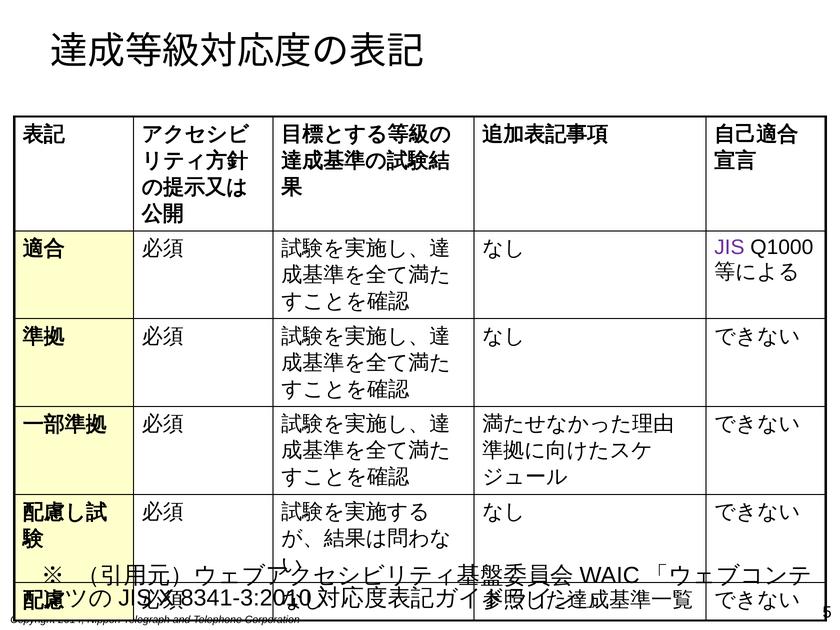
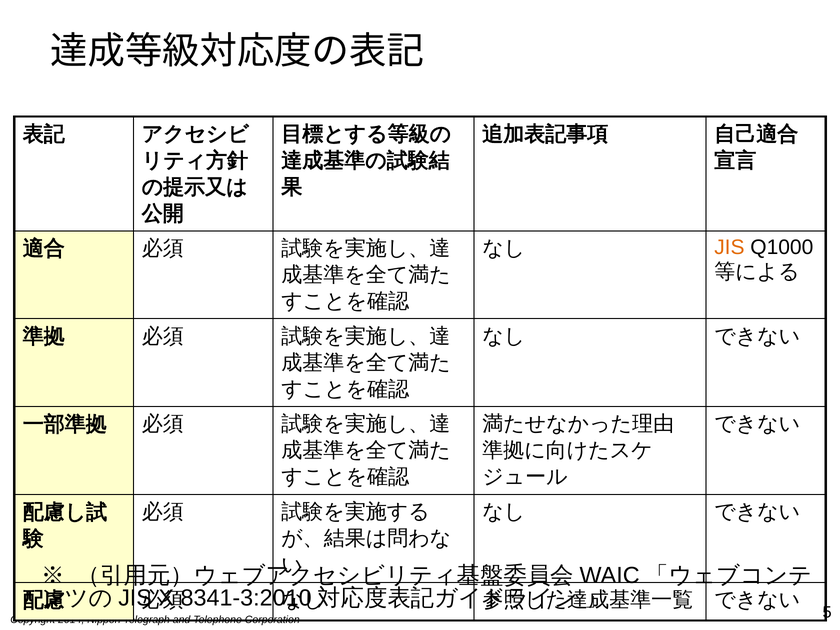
JIS colour: purple -> orange (729, 247)
